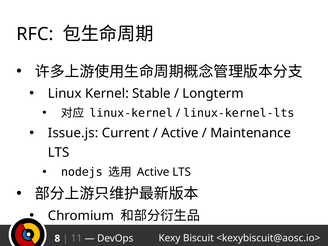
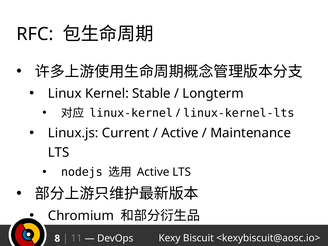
Issue.js: Issue.js -> Linux.js (73, 133)
